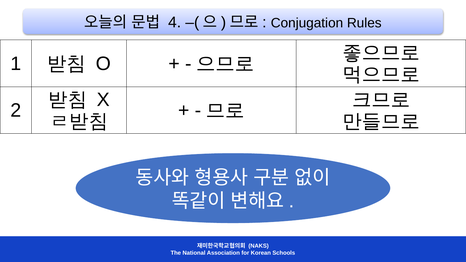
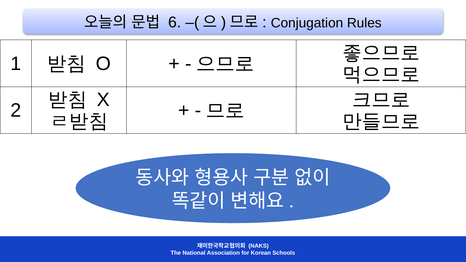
4: 4 -> 6 (175, 22)
